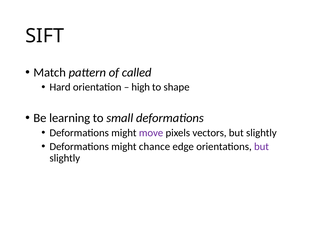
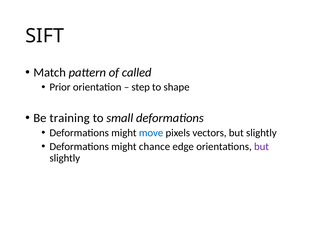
Hard: Hard -> Prior (60, 87)
high: high -> step (141, 87)
learning: learning -> training (70, 118)
move colour: purple -> blue (151, 133)
